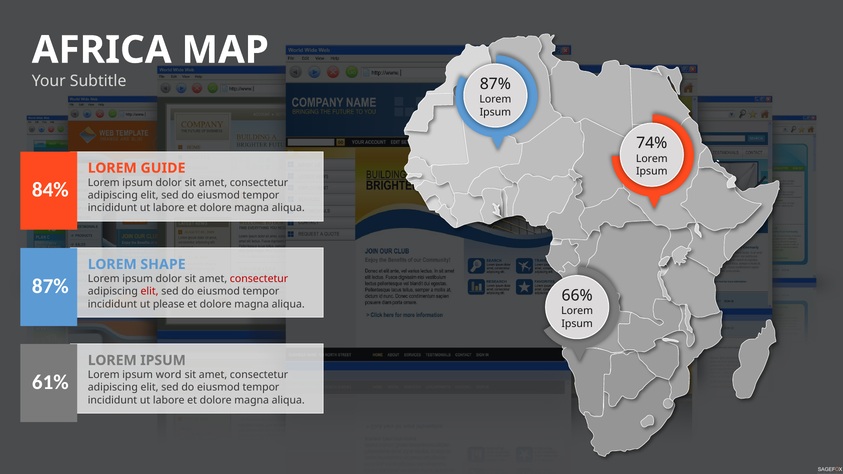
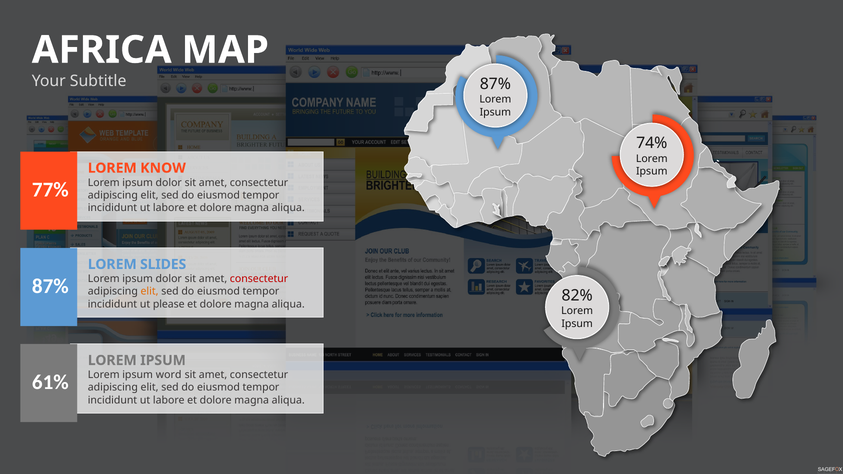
GUIDE: GUIDE -> KNOW (163, 168)
84%: 84% -> 77% (50, 190)
SHAPE: SHAPE -> SLIDES (163, 264)
elit colour: red -> orange (150, 292)
66%: 66% -> 82% (577, 296)
